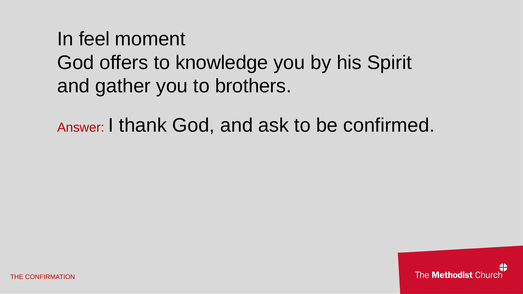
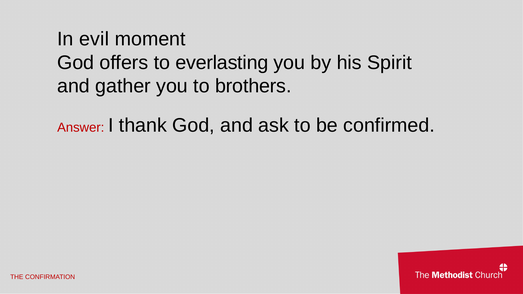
feel: feel -> evil (94, 39)
knowledge: knowledge -> everlasting (222, 63)
